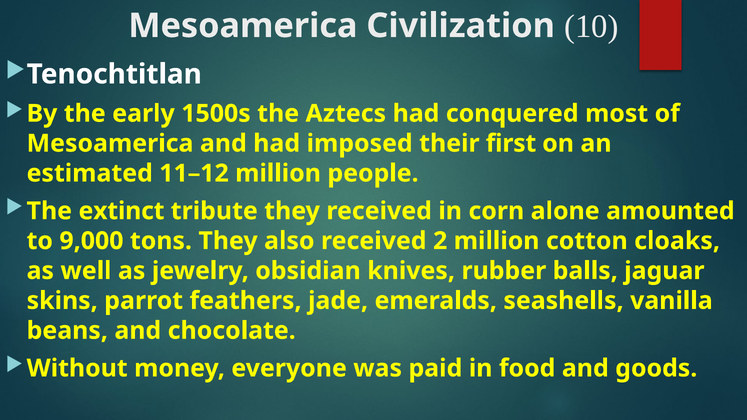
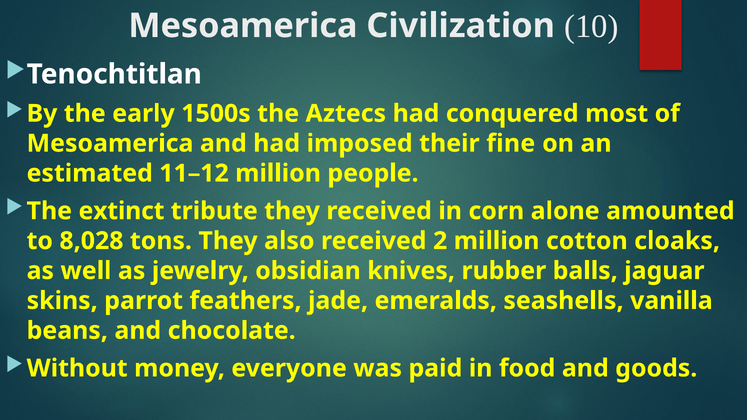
first: first -> fine (511, 143)
9,000: 9,000 -> 8,028 (91, 241)
